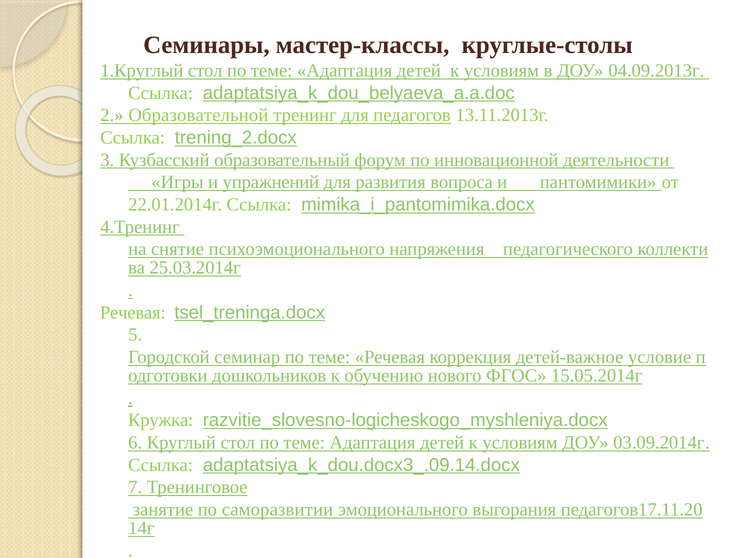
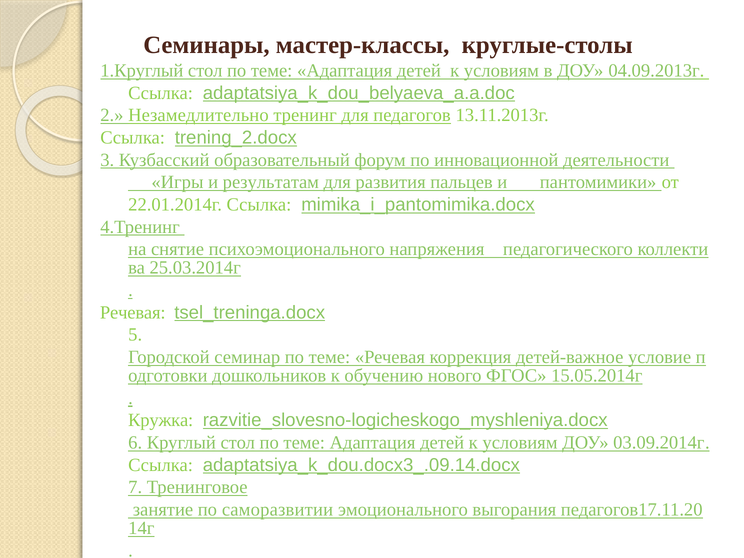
Образовательной: Образовательной -> Незамедлительно (198, 115)
упражнений: упражнений -> результатам (271, 182)
вопроса: вопроса -> пальцев (462, 182)
